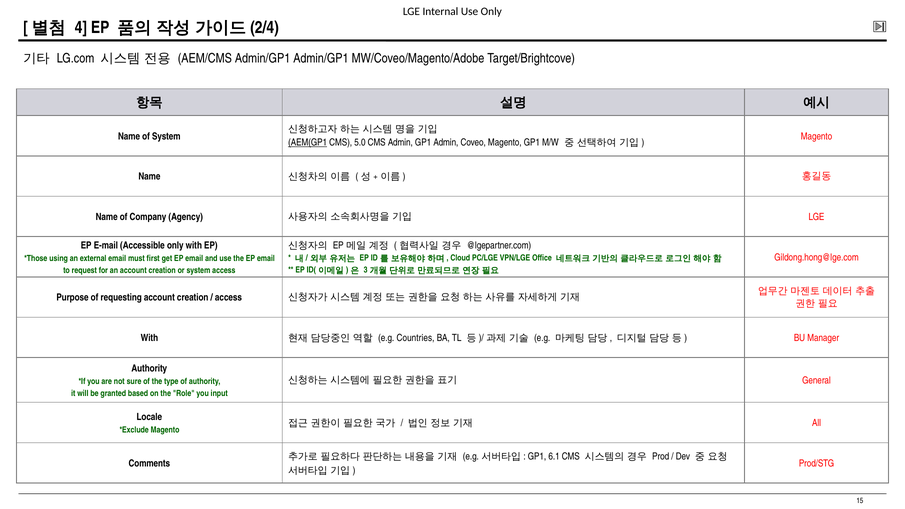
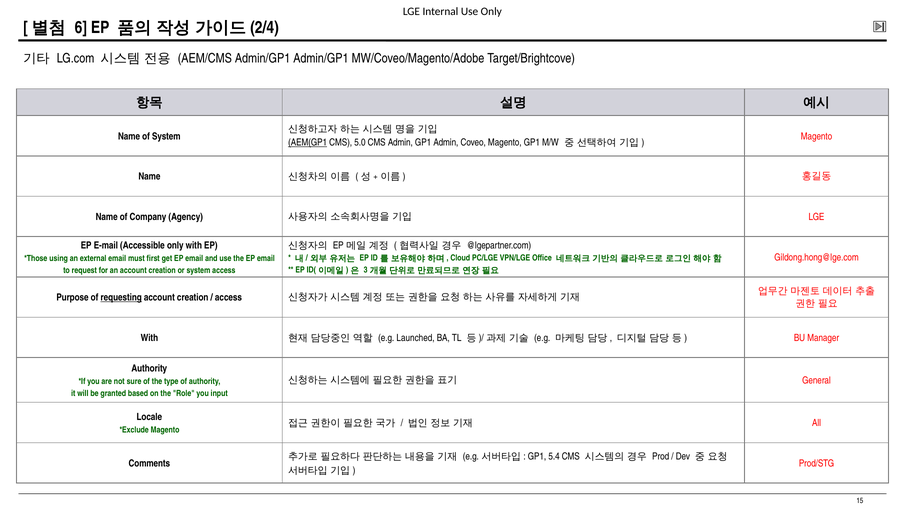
4: 4 -> 6 (81, 27)
requesting underline: none -> present (121, 298)
Countries: Countries -> Launched (416, 338)
6.1: 6.1 -> 5.4 (554, 457)
